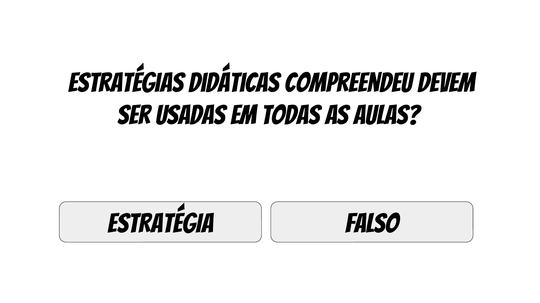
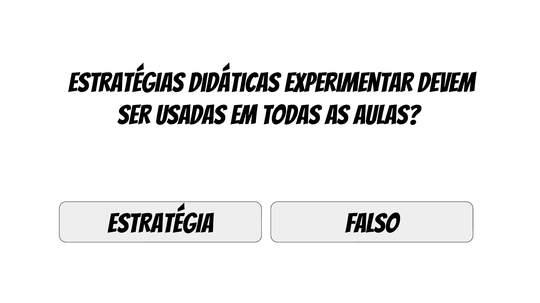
compreendeu: compreendeu -> experimentar (348, 84)
